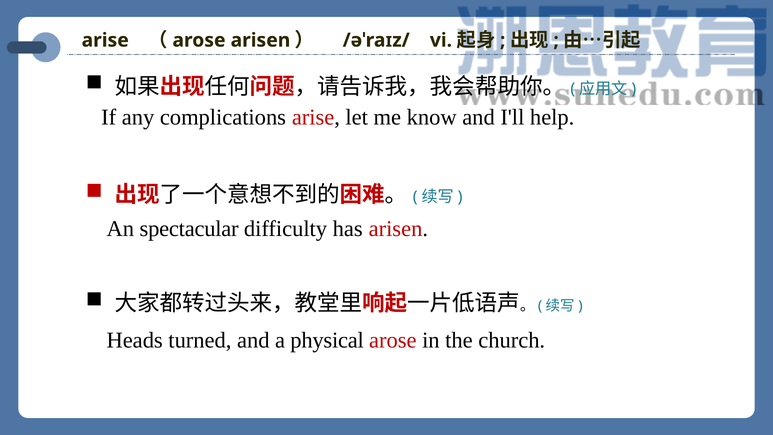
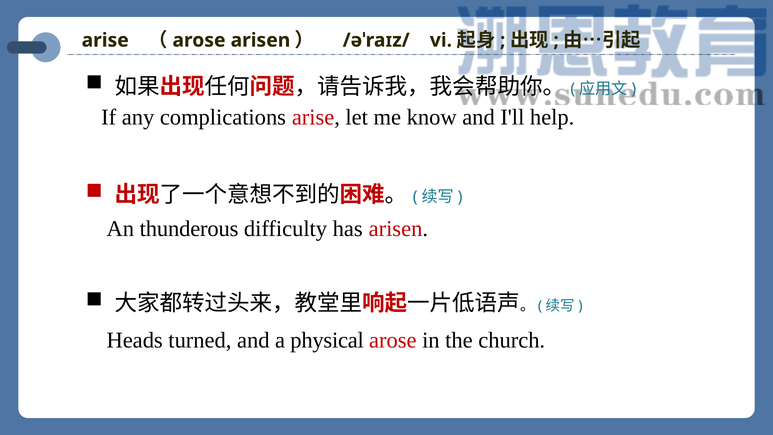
spectacular: spectacular -> thunderous (189, 229)
